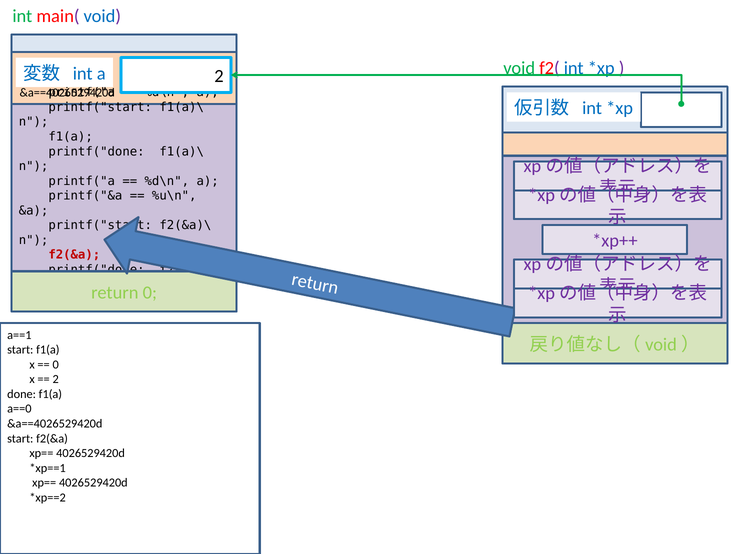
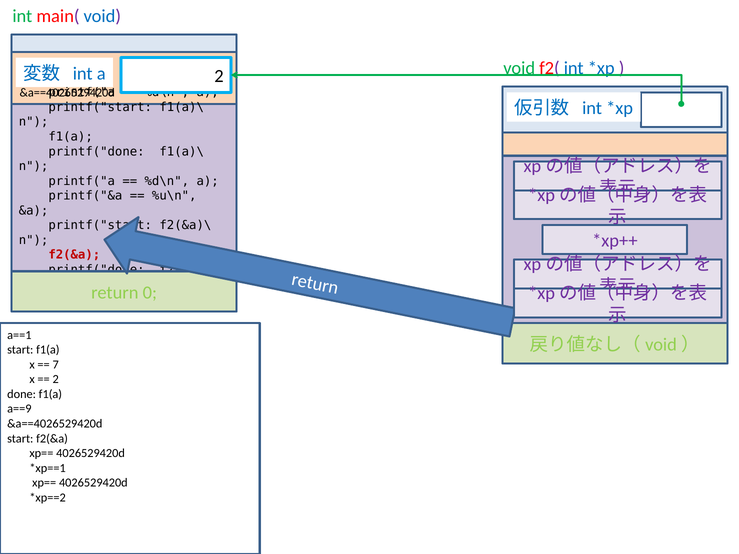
0: 0 -> 7 (56, 365)
a==0: a==0 -> a==9 (19, 409)
